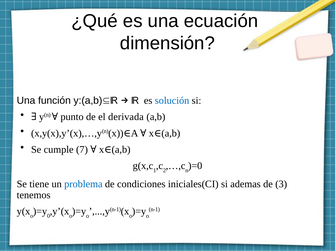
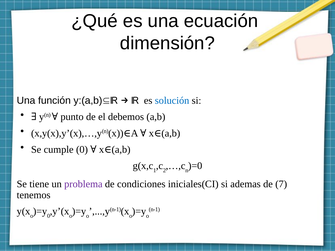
derivada: derivada -> debemos (126, 117)
cumple 7: 7 -> 0 (82, 150)
problema colour: blue -> purple (83, 184)
3: 3 -> 7 (281, 184)
